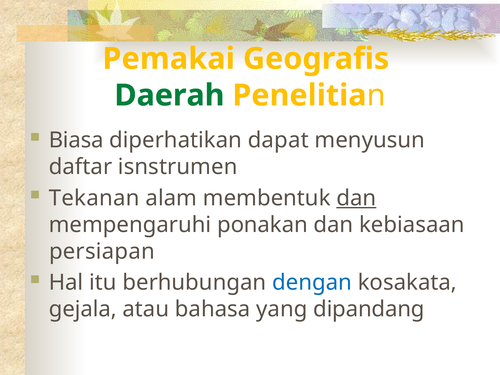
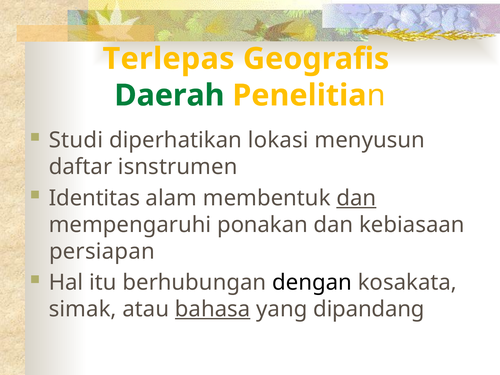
Pemakai: Pemakai -> Terlepas (169, 59)
Biasa: Biasa -> Studi (76, 140)
dapat: dapat -> lokasi (278, 140)
Tekanan: Tekanan -> Identitas (94, 198)
dengan colour: blue -> black (312, 282)
gejala: gejala -> simak (83, 309)
bahasa underline: none -> present (213, 309)
